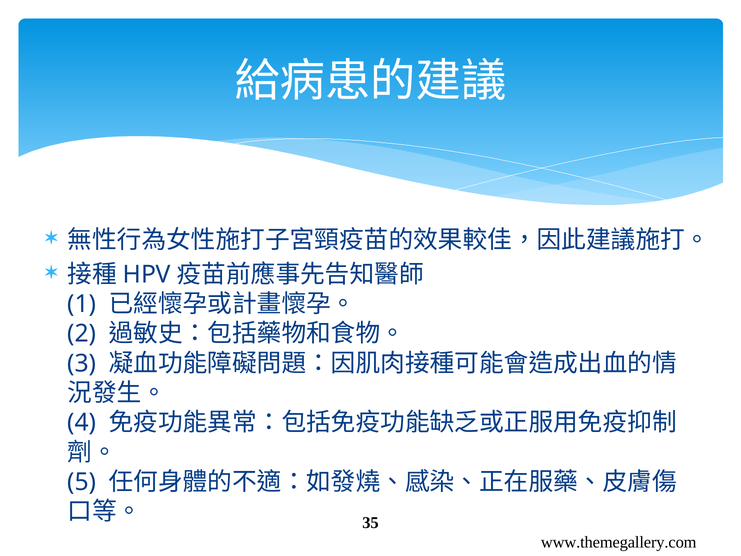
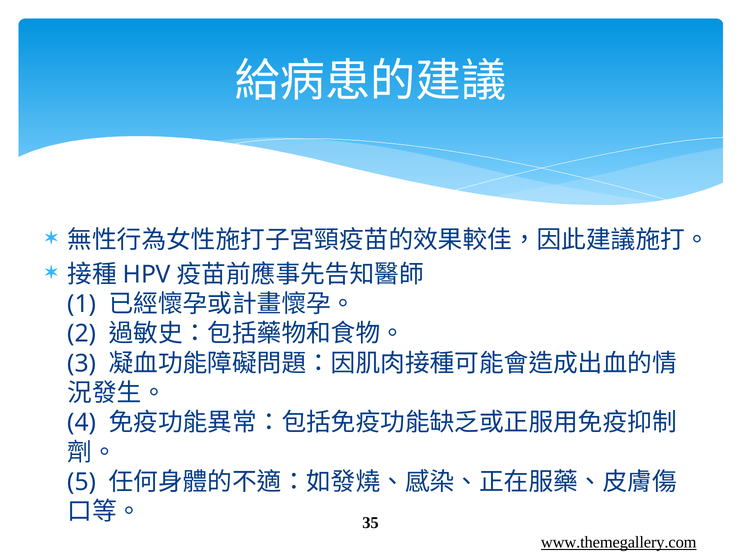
www.themegallery.com underline: none -> present (619, 542)
